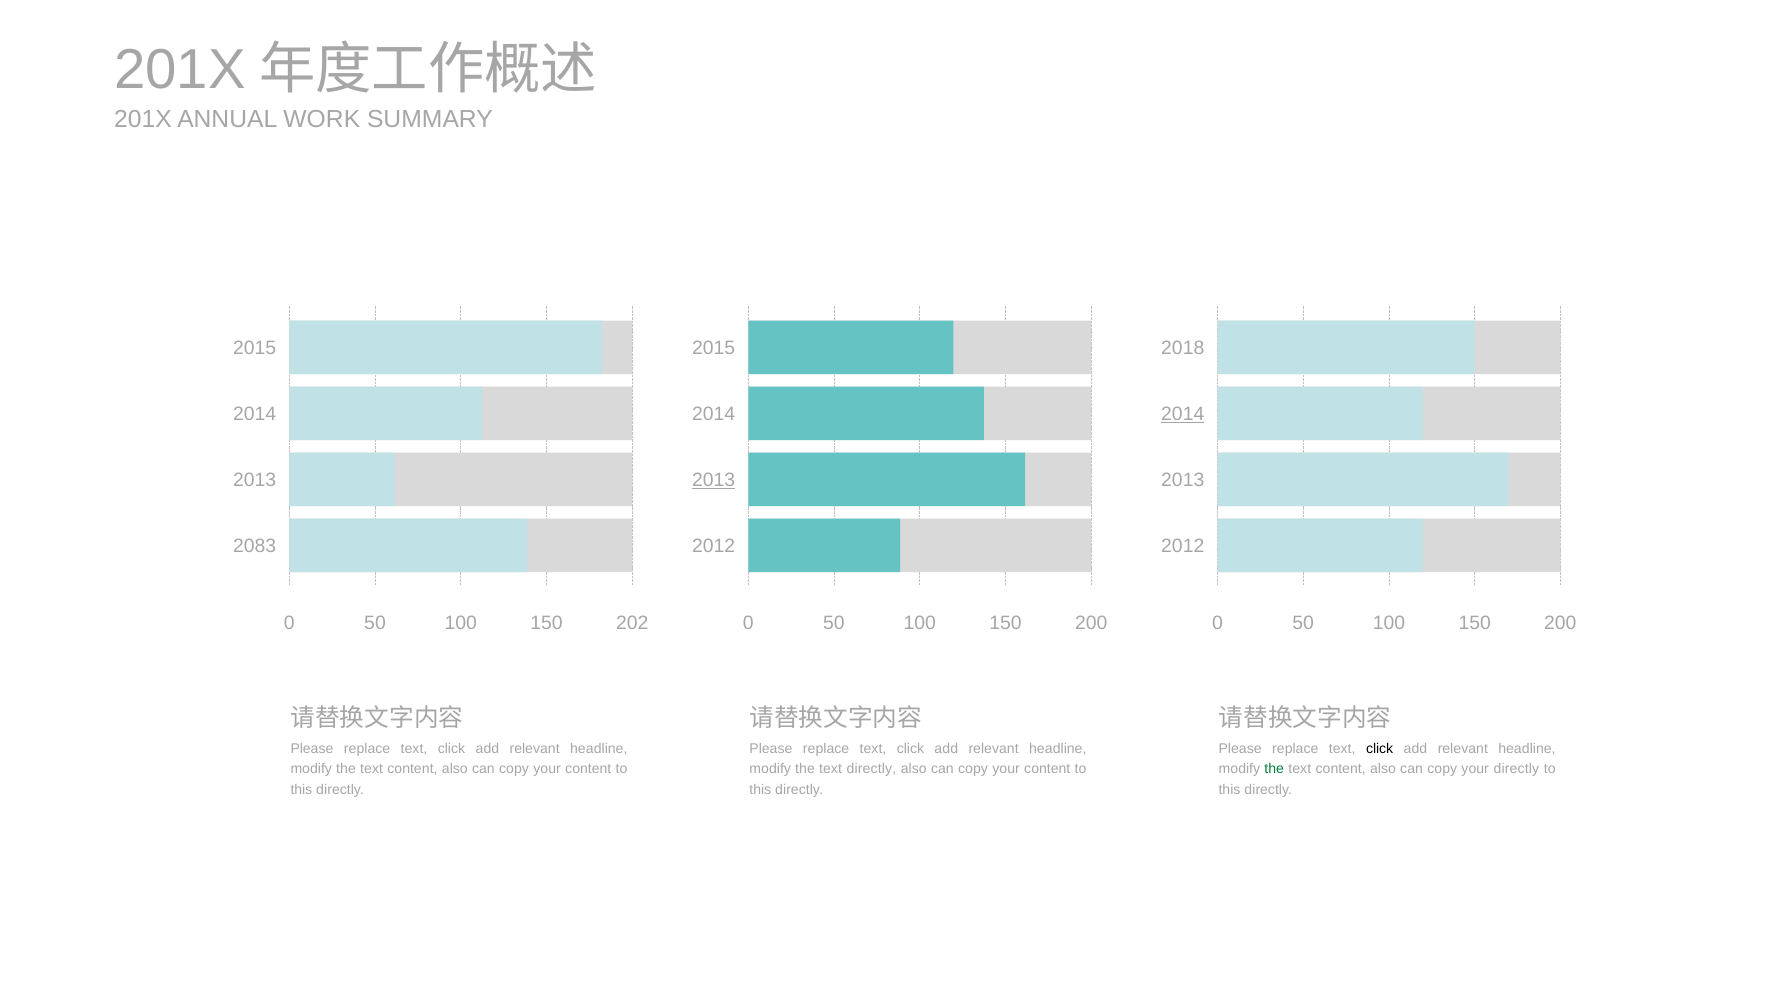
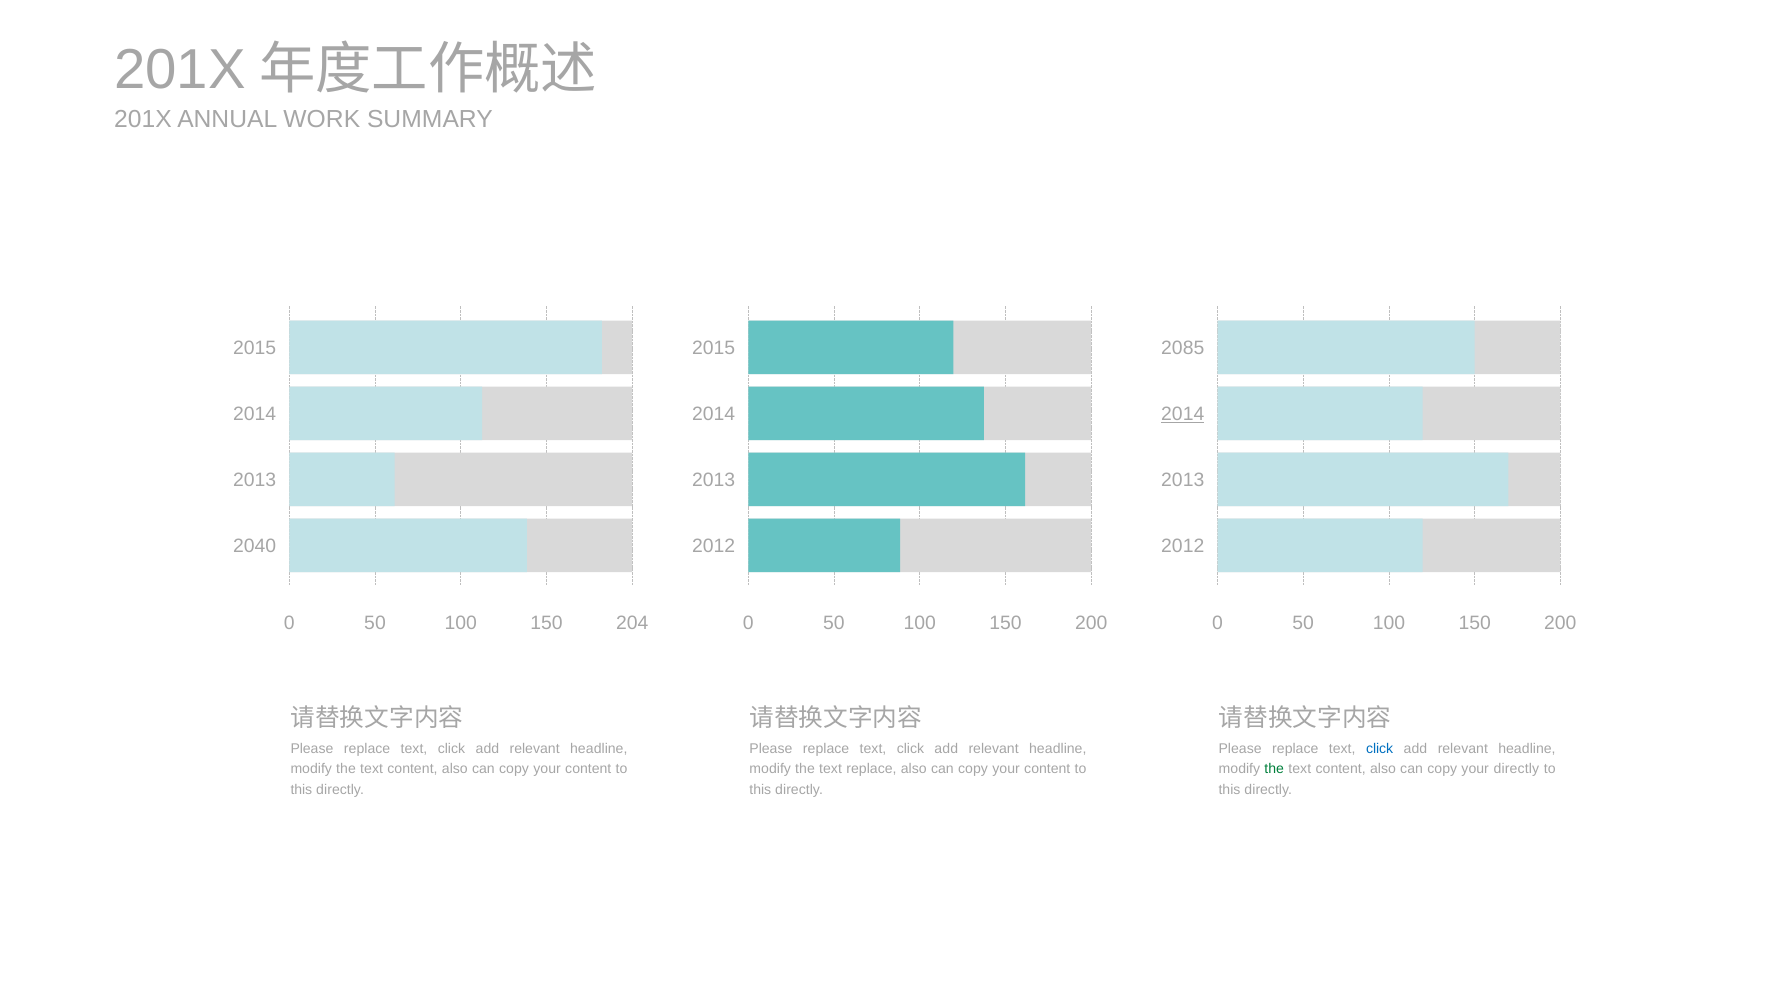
2018: 2018 -> 2085 (1183, 348)
2013 underline: present -> none (714, 480)
2083: 2083 -> 2040 (255, 546)
202: 202 -> 204 (632, 623)
click colour: black -> blue (1380, 749)
text directly: directly -> replace (871, 769)
